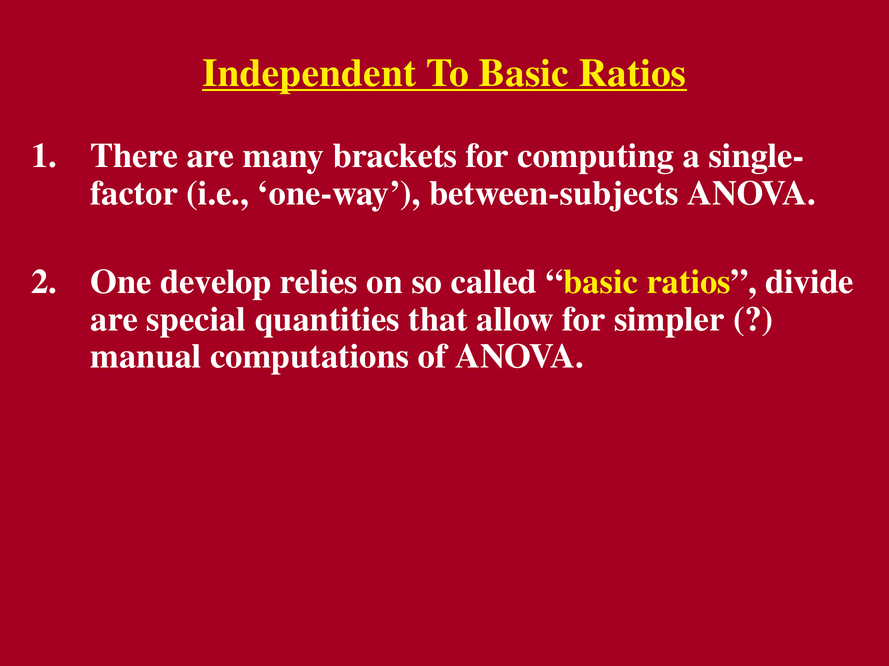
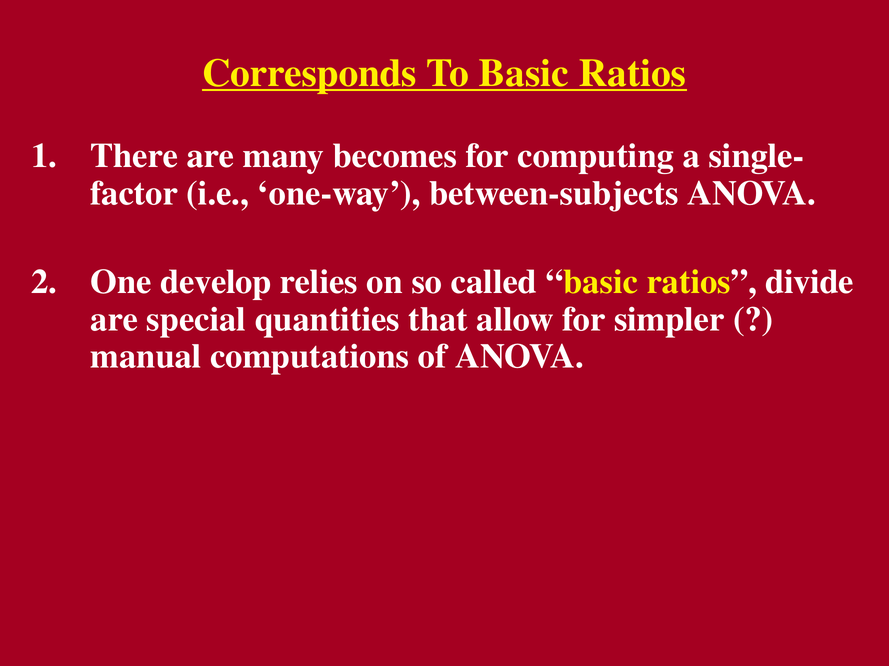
Independent: Independent -> Corresponds (309, 73)
brackets: brackets -> becomes (395, 156)
